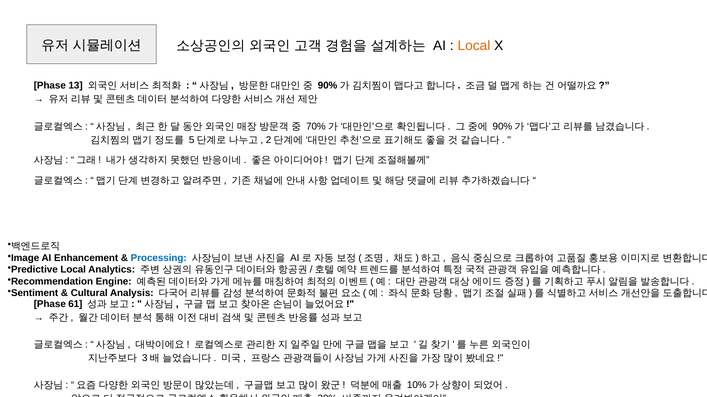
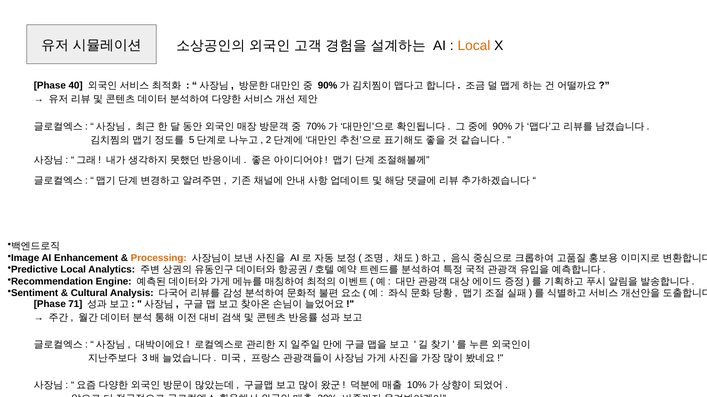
13: 13 -> 40 (76, 86)
Processing colour: blue -> orange (159, 258)
61: 61 -> 71 (75, 304)
